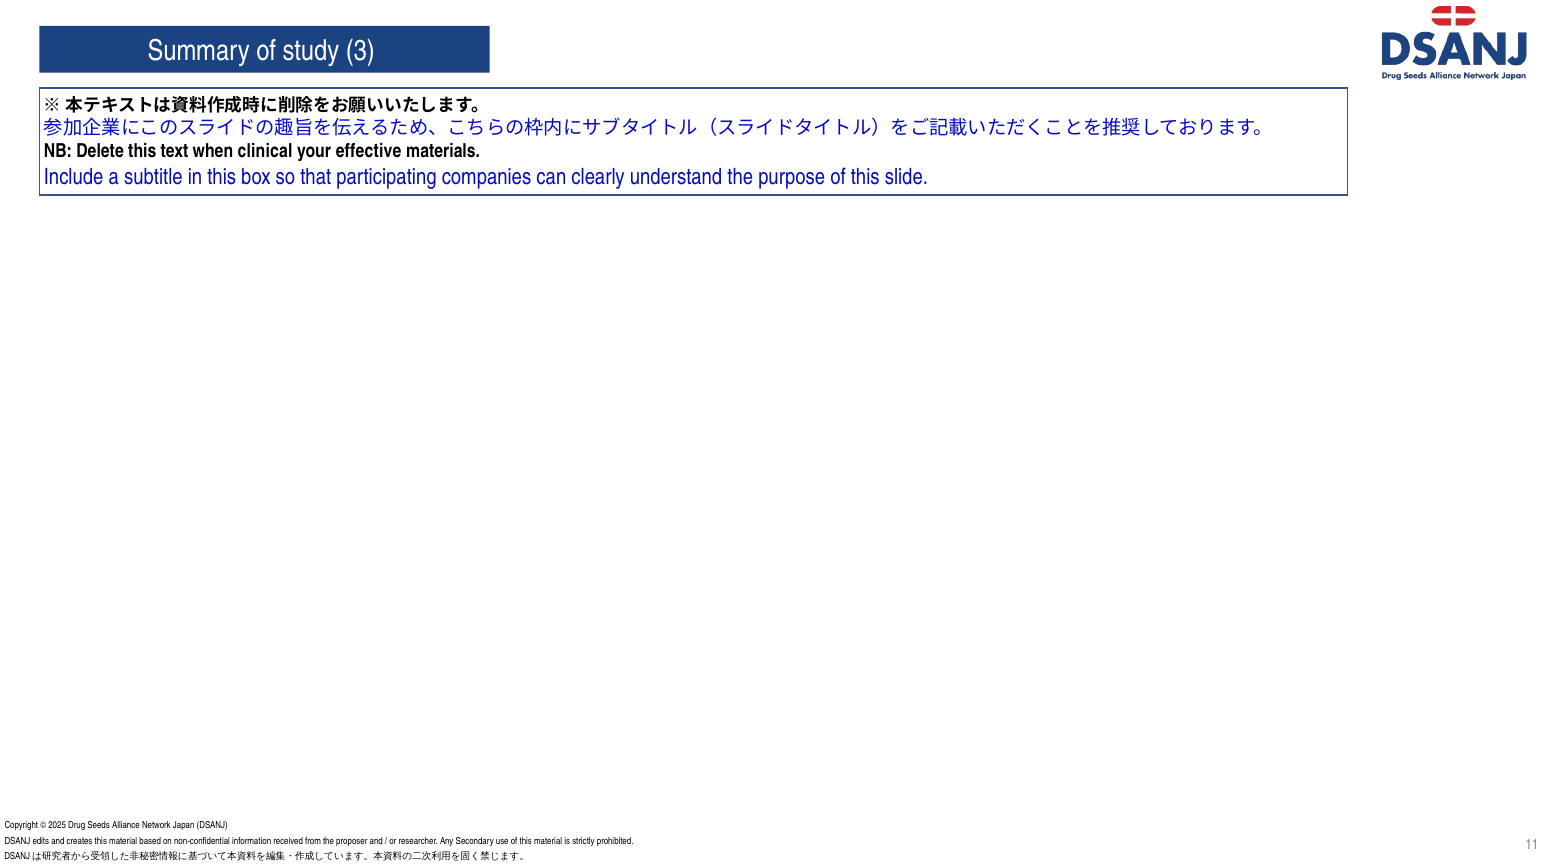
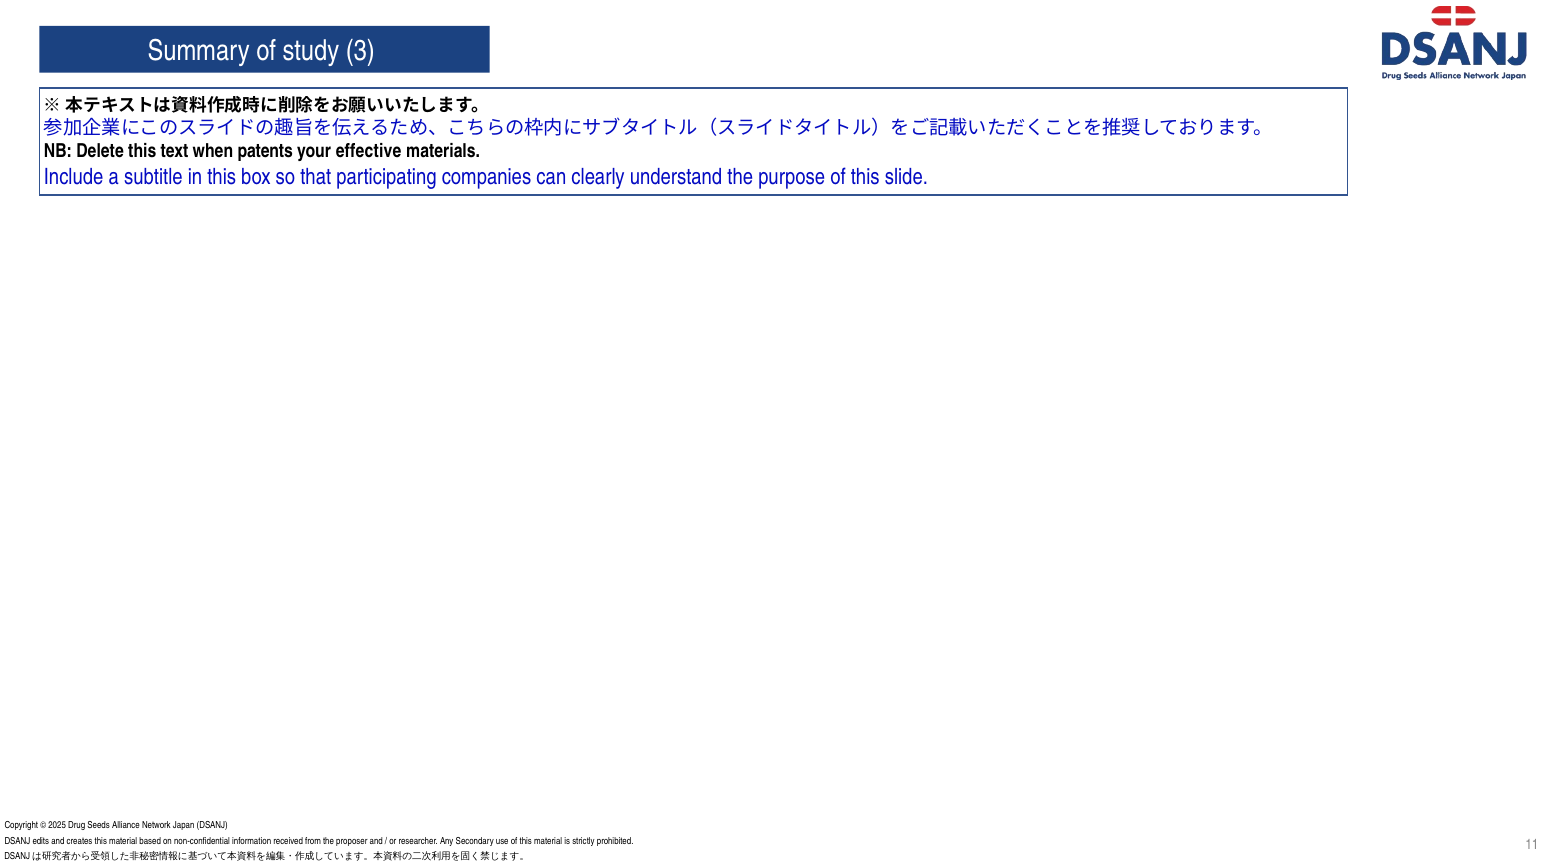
clinical: clinical -> patents (265, 152)
